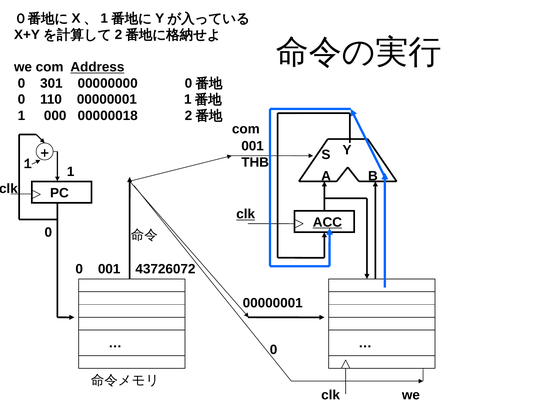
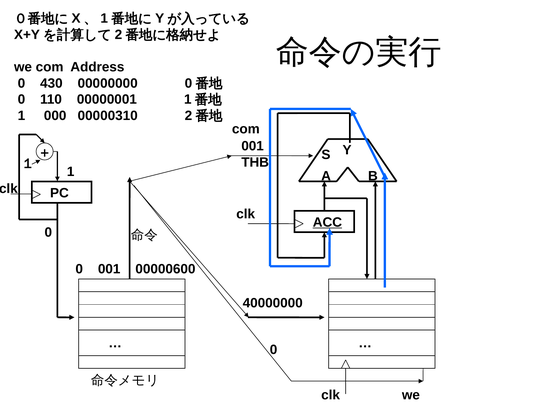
Address underline: present -> none (97, 67)
301: 301 -> 430 (51, 83)
00000018: 00000018 -> 00000310 (108, 116)
clk underline: present -> none (246, 214)
43726072: 43726072 -> 00000600 (165, 269)
00000001: 00000001 -> 40000000 (273, 303)
